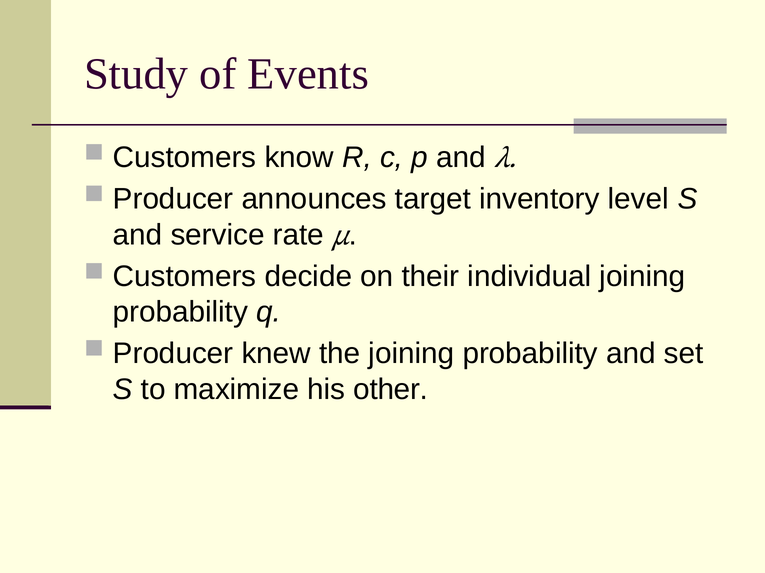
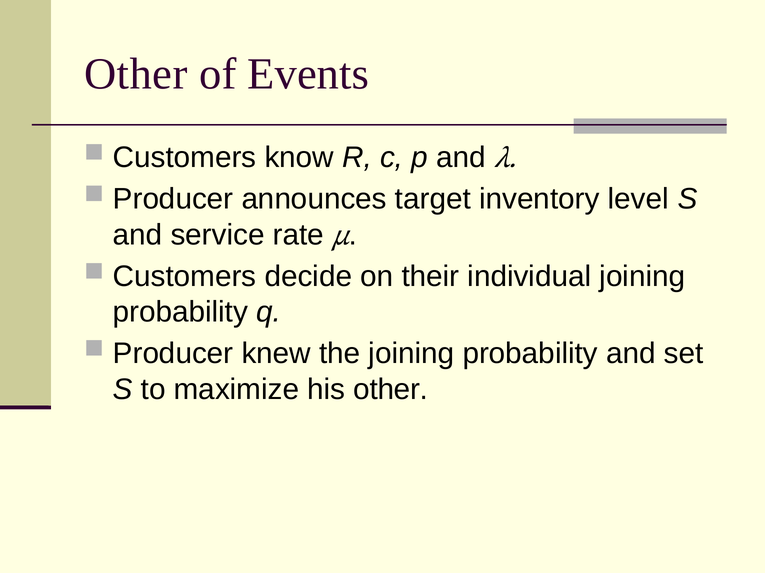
Study: Study -> Other (136, 74)
